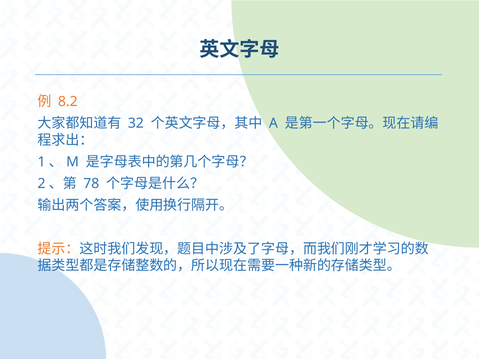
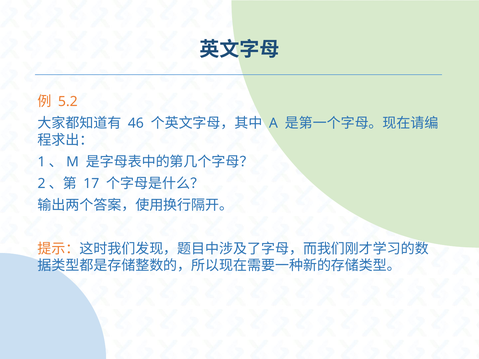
8.2: 8.2 -> 5.2 (68, 102)
32: 32 -> 46 (136, 123)
78: 78 -> 17 (91, 184)
